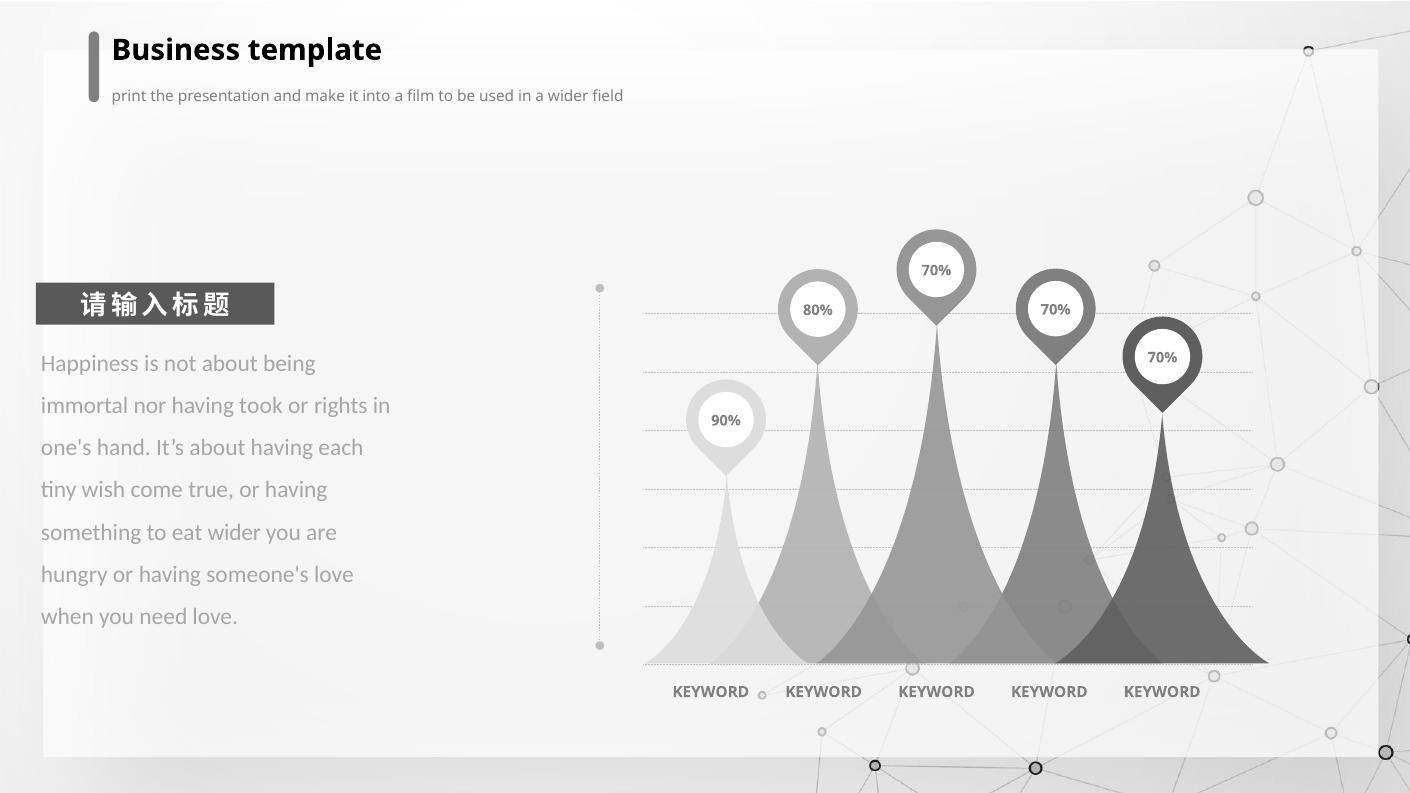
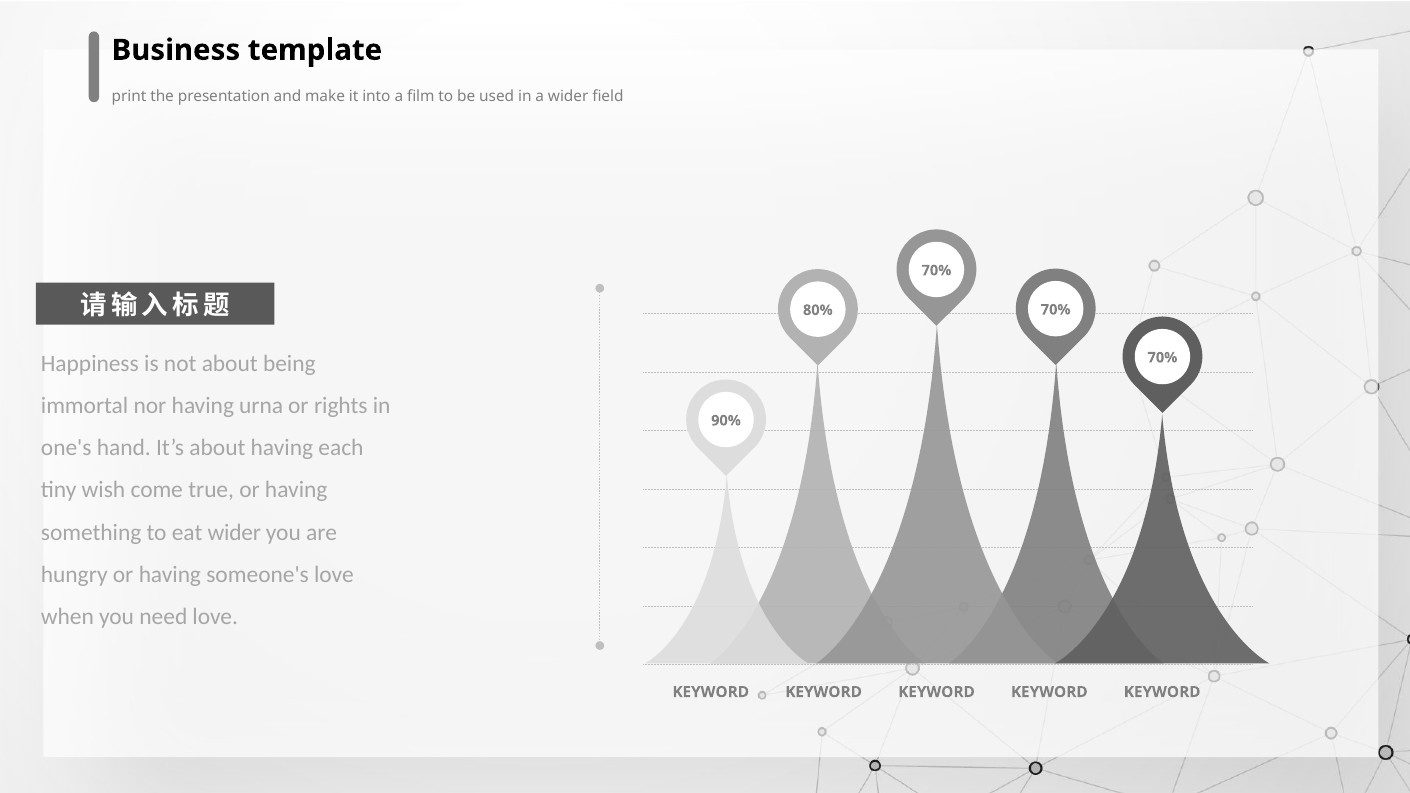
took: took -> urna (261, 406)
